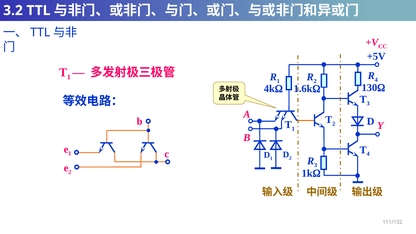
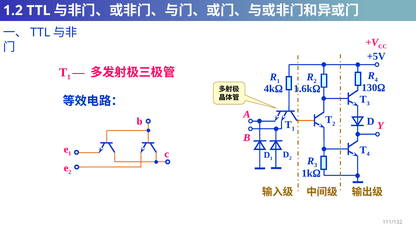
3.2: 3.2 -> 1.2 (13, 10)
